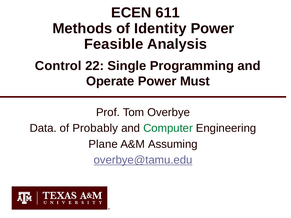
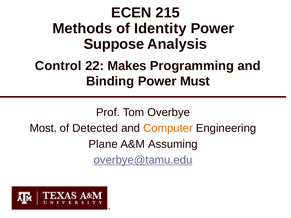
611: 611 -> 215 (168, 13)
Feasible: Feasible -> Suppose (114, 44)
Single: Single -> Makes (127, 66)
Operate: Operate -> Binding (110, 81)
Data: Data -> Most (43, 128)
Probably: Probably -> Detected (95, 128)
Computer colour: green -> orange (168, 128)
